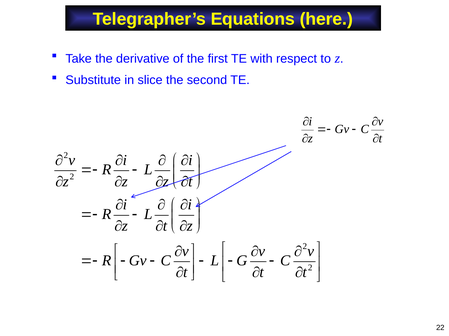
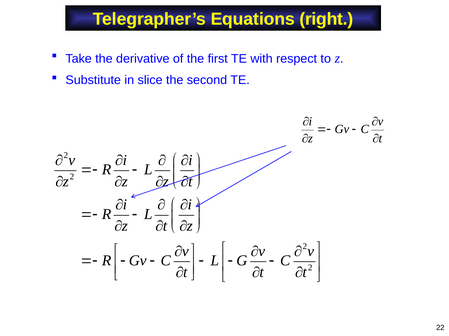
here: here -> right (326, 19)
